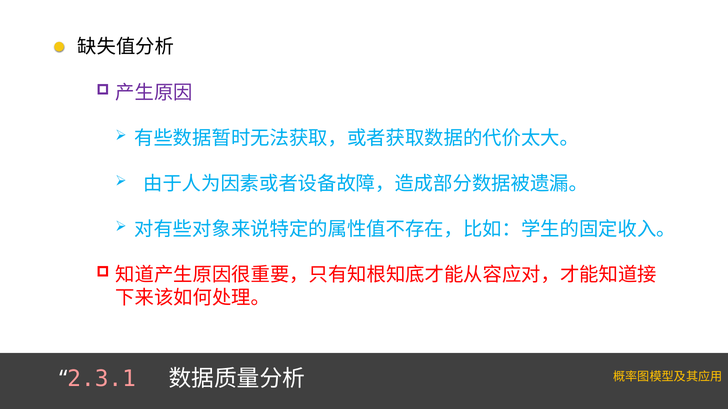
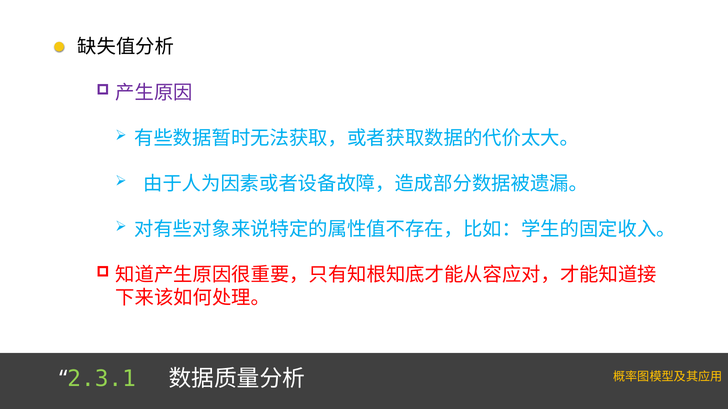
2.3.1 colour: pink -> light green (102, 379)
